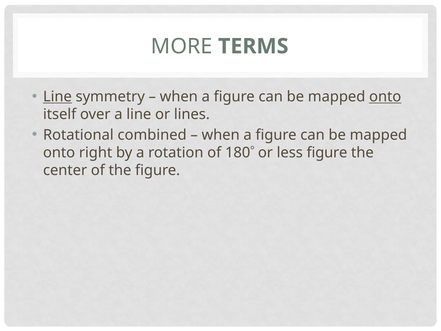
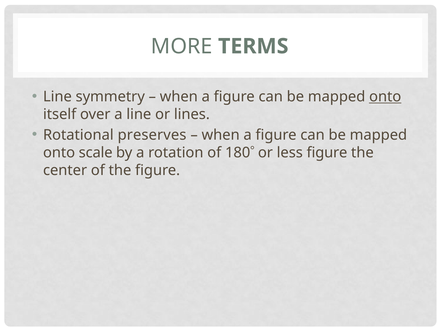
Line underline: present -> none (57, 97)
combined: combined -> preserves (152, 135)
right: right -> scale (96, 152)
